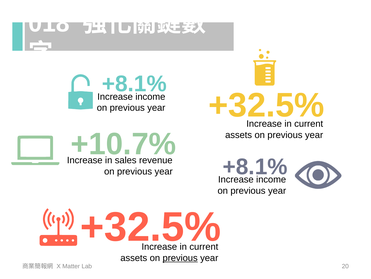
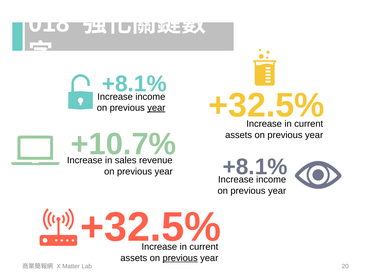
year underline: none -> present (156, 108)
